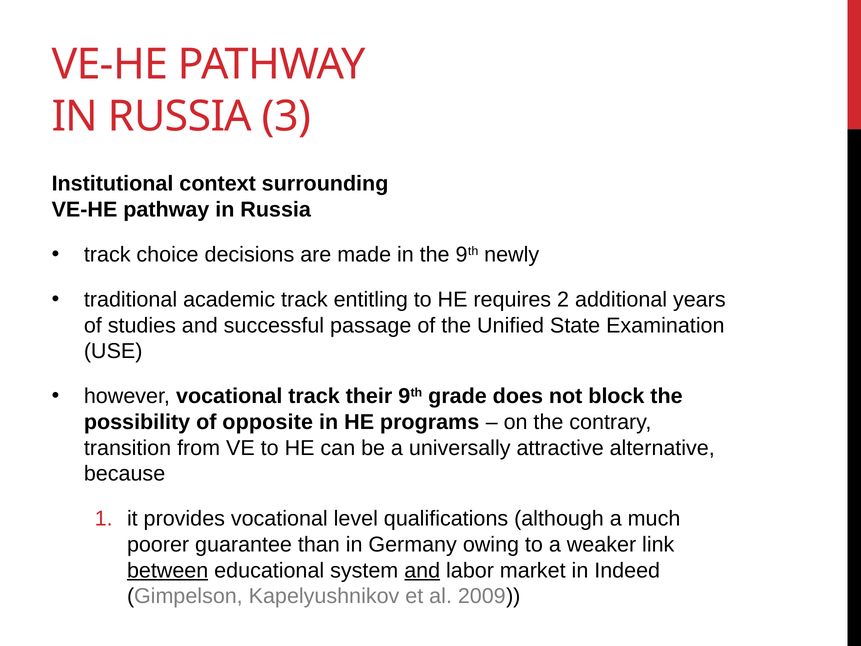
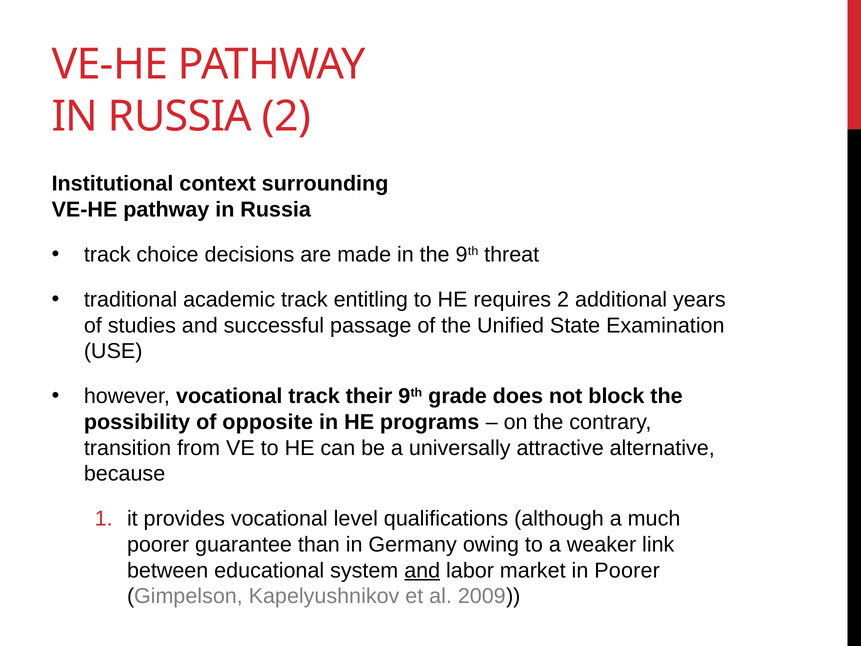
RUSSIA 3: 3 -> 2 (286, 116)
newly: newly -> threat (512, 255)
between underline: present -> none (168, 570)
in Indeed: Indeed -> Poorer (627, 570)
